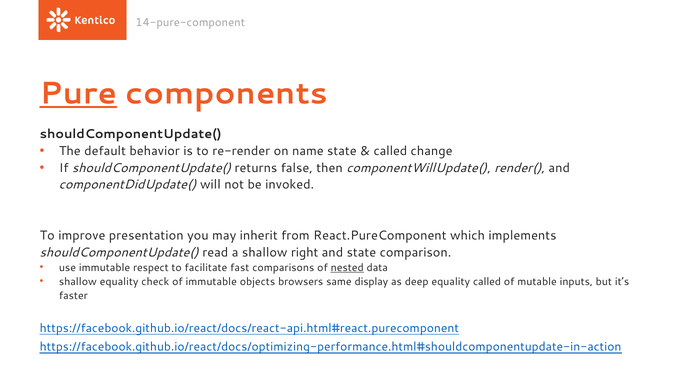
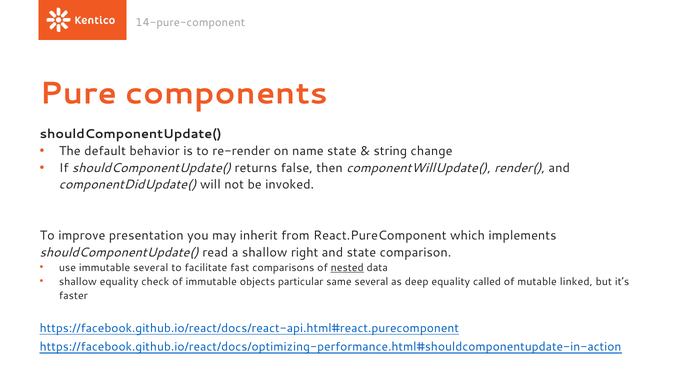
Pure underline: present -> none (78, 93)
called: called -> string (390, 151)
immutable respect: respect -> several (151, 267)
browsers: browsers -> particular (301, 281)
same display: display -> several (371, 281)
inputs: inputs -> linked (576, 281)
